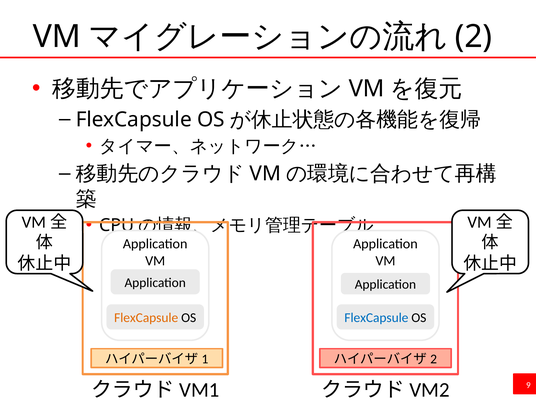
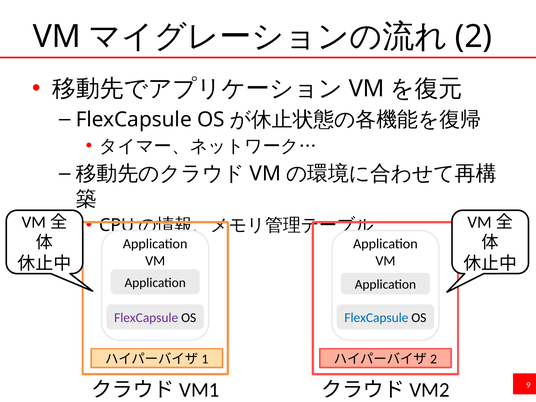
FlexCapsule colour: orange -> purple (146, 318)
